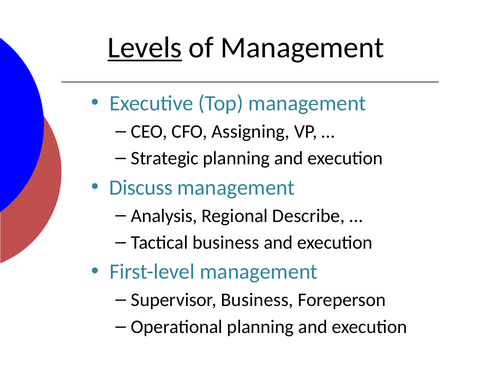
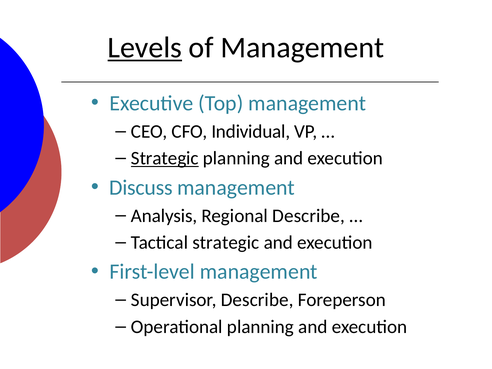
Assigning: Assigning -> Individual (251, 131)
Strategic underline: none -> present (165, 158)
Tactical business: business -> strategic (226, 243)
Supervisor Business: Business -> Describe (257, 300)
